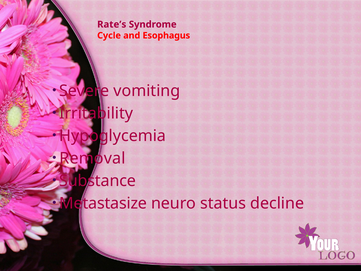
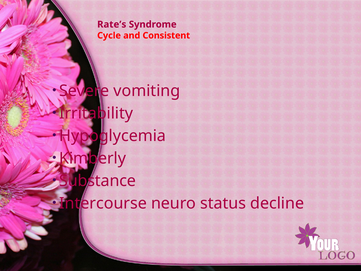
Esophagus: Esophagus -> Consistent (166, 35)
Removal: Removal -> Kimberly (93, 158)
Metastasize: Metastasize -> Intercourse (103, 203)
